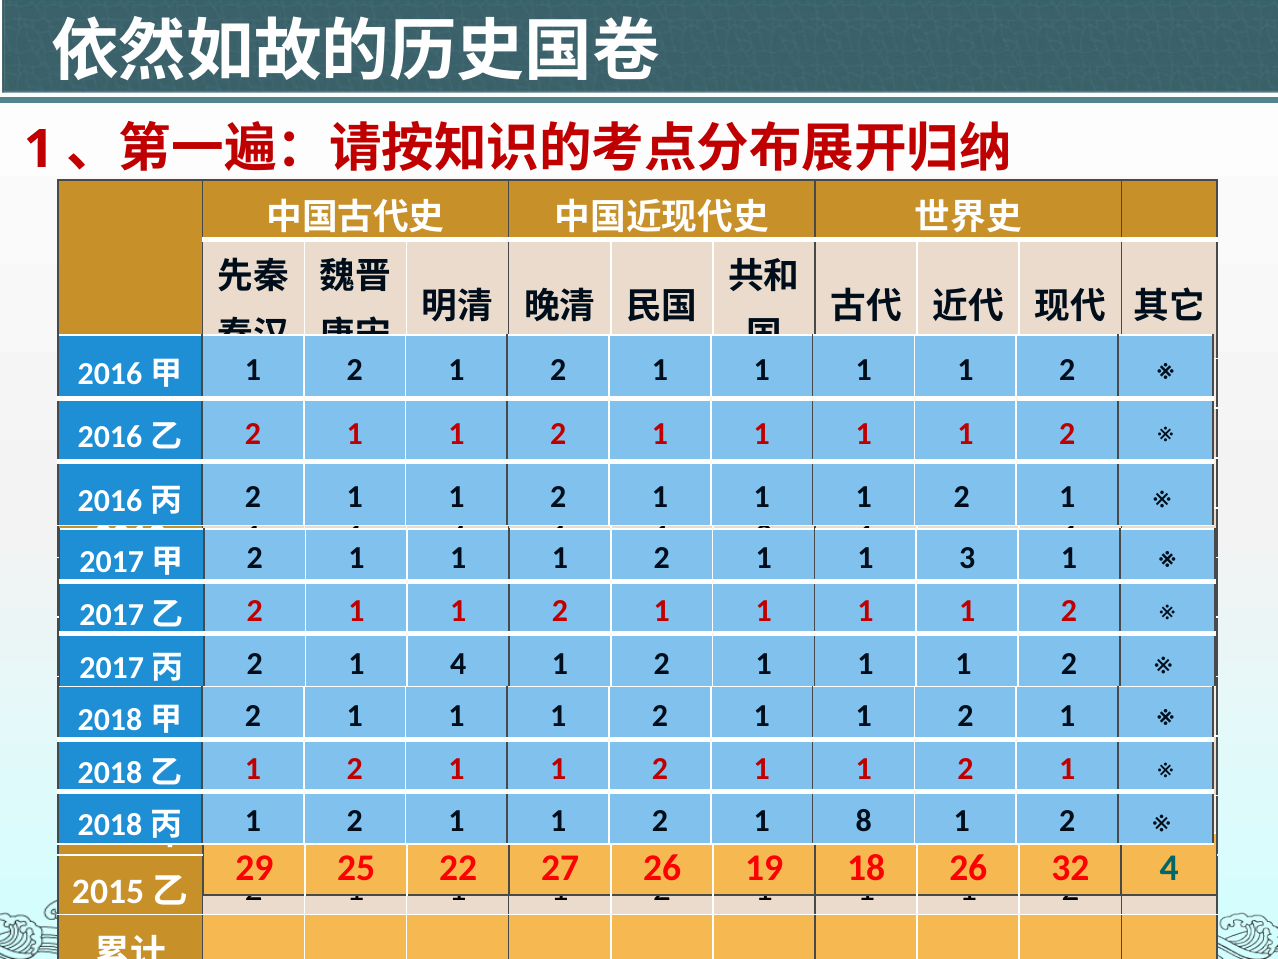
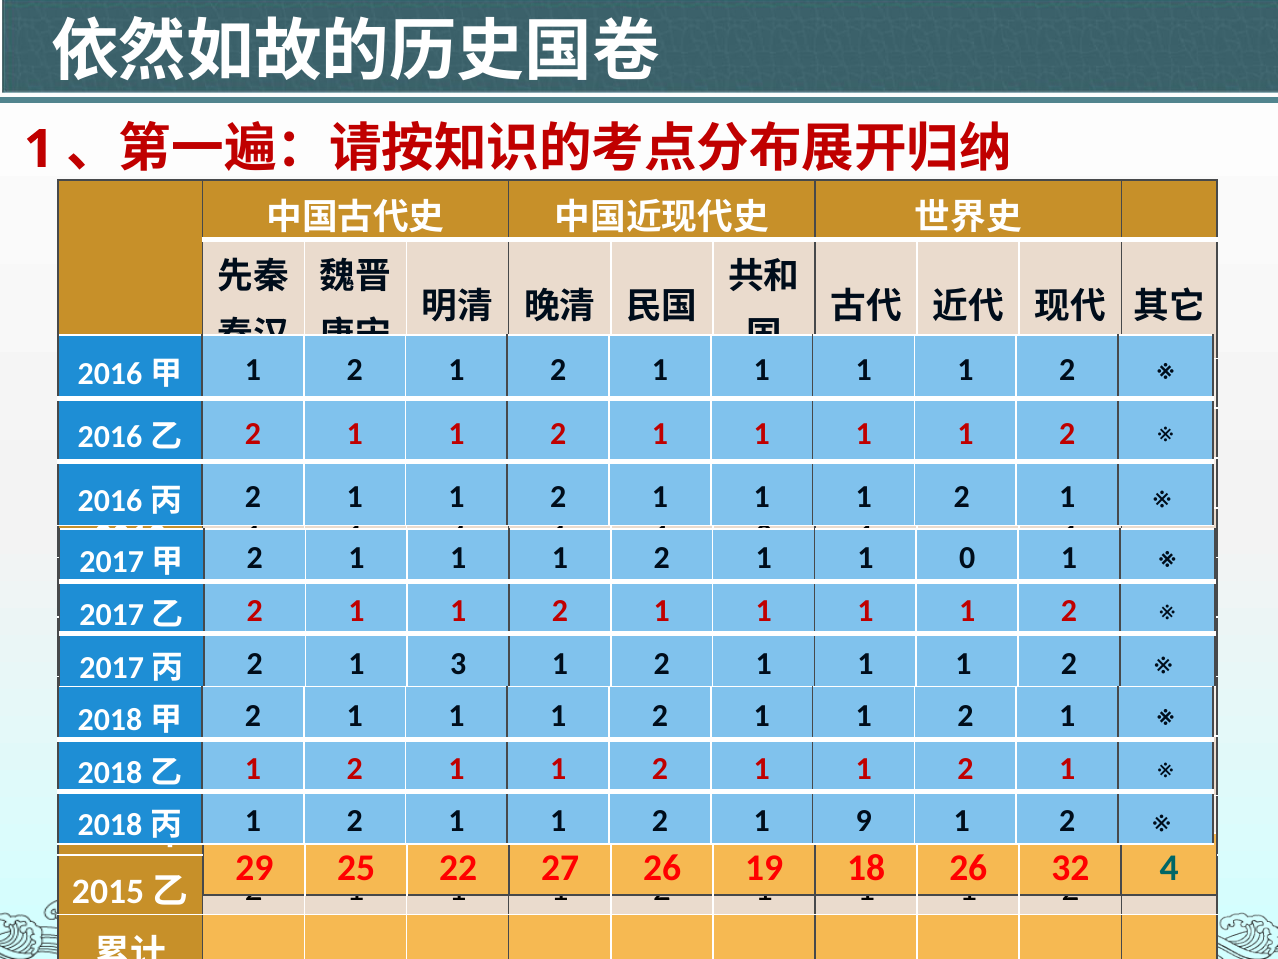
3: 3 -> 0 (967, 558)
4: 4 -> 3 (458, 663)
8: 8 -> 9 (864, 821)
